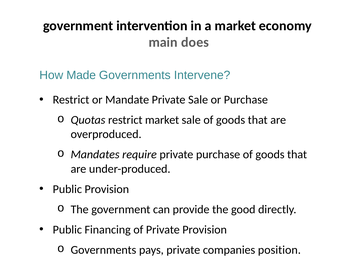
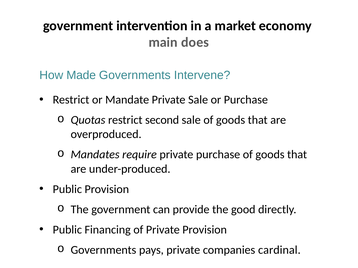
restrict market: market -> second (162, 120)
position: position -> cardinal (279, 250)
